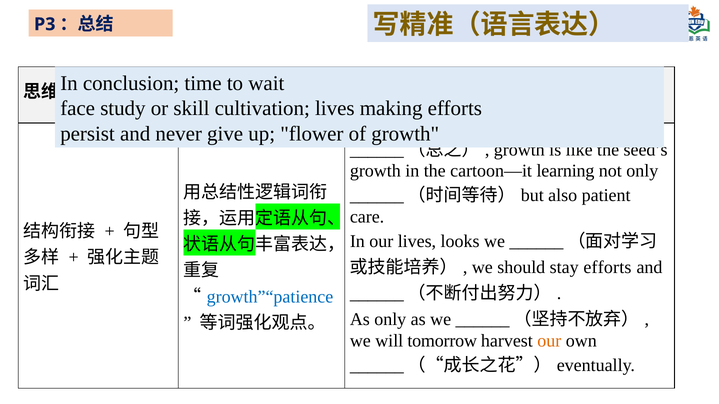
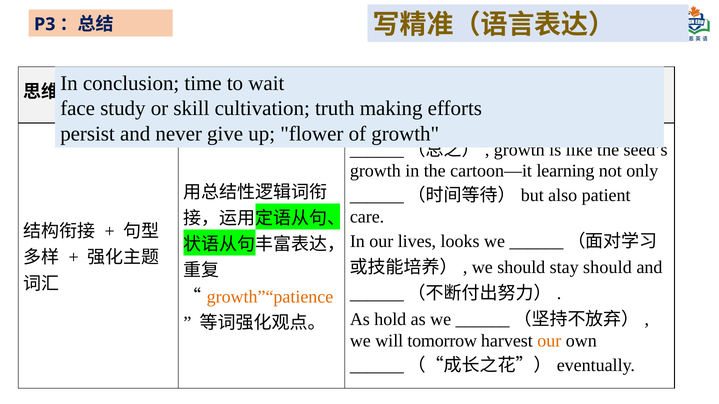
cultivation lives: lives -> truth (335, 109)
stay efforts: efforts -> should (607, 268)
growth”“patience colour: blue -> orange (270, 297)
As only: only -> hold (390, 320)
